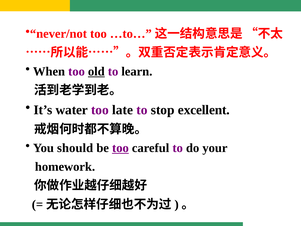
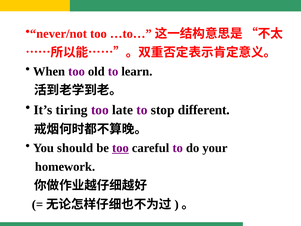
old underline: present -> none (96, 71)
water: water -> tiring (72, 110)
excellent: excellent -> different (204, 110)
